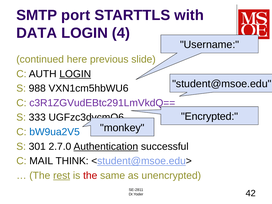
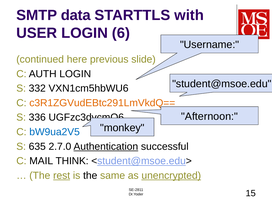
port: port -> data (76, 15)
DATA: DATA -> USER (37, 33)
4: 4 -> 6 (121, 33)
LOGIN underline: present -> none (75, 74)
988: 988 -> 332 (37, 88)
c3R1ZGVudEBtc291LmVkdQ== colour: purple -> orange (102, 103)
Encrypted: Encrypted -> Afternoon (210, 116)
333: 333 -> 336 (37, 117)
301: 301 -> 635 (37, 146)
the colour: red -> black (90, 176)
unencrypted underline: none -> present (171, 176)
42: 42 -> 15 (251, 193)
